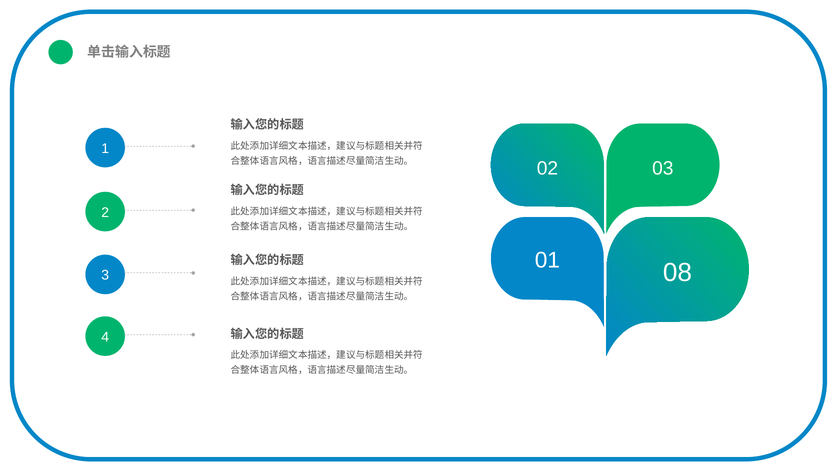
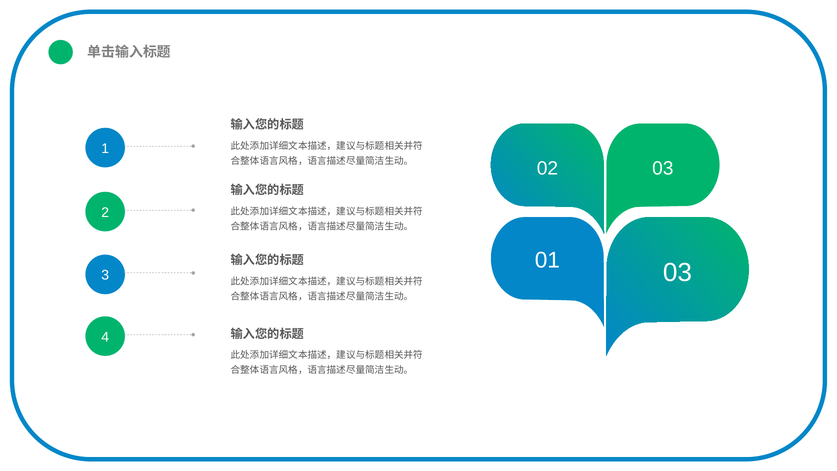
08: 08 -> 03 (677, 273)
